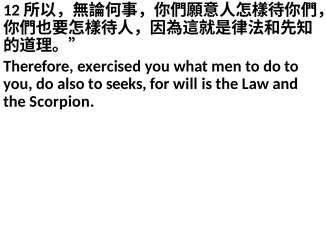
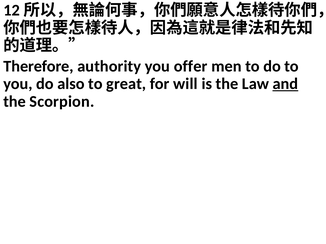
exercised: exercised -> authority (109, 66)
what: what -> offer (191, 66)
seeks: seeks -> great (126, 84)
and underline: none -> present (285, 84)
